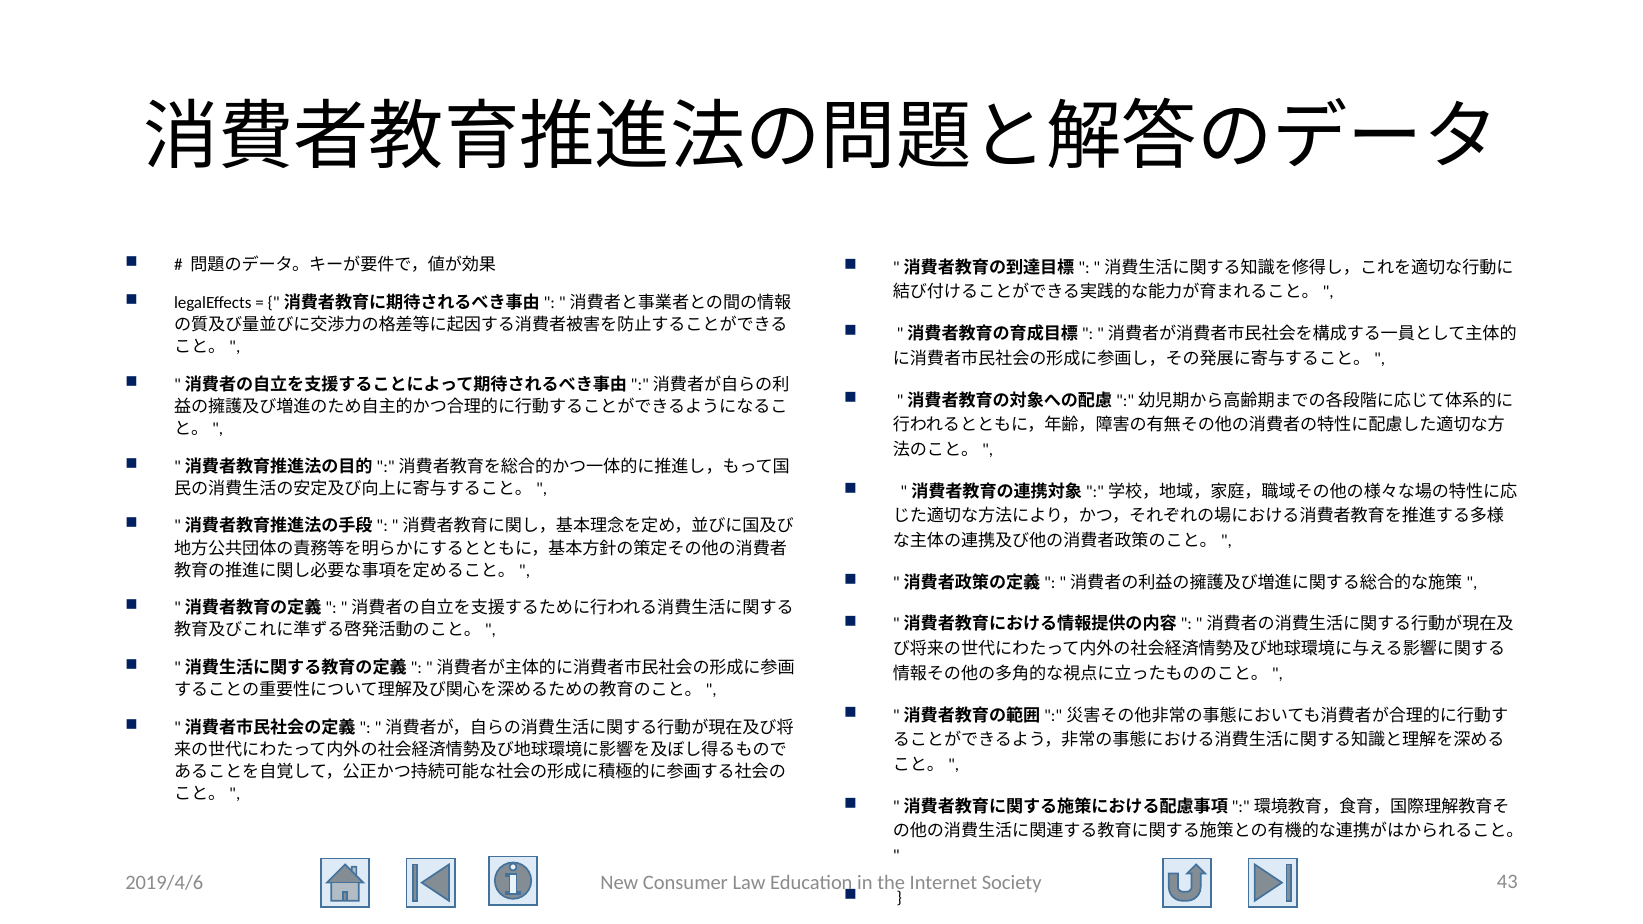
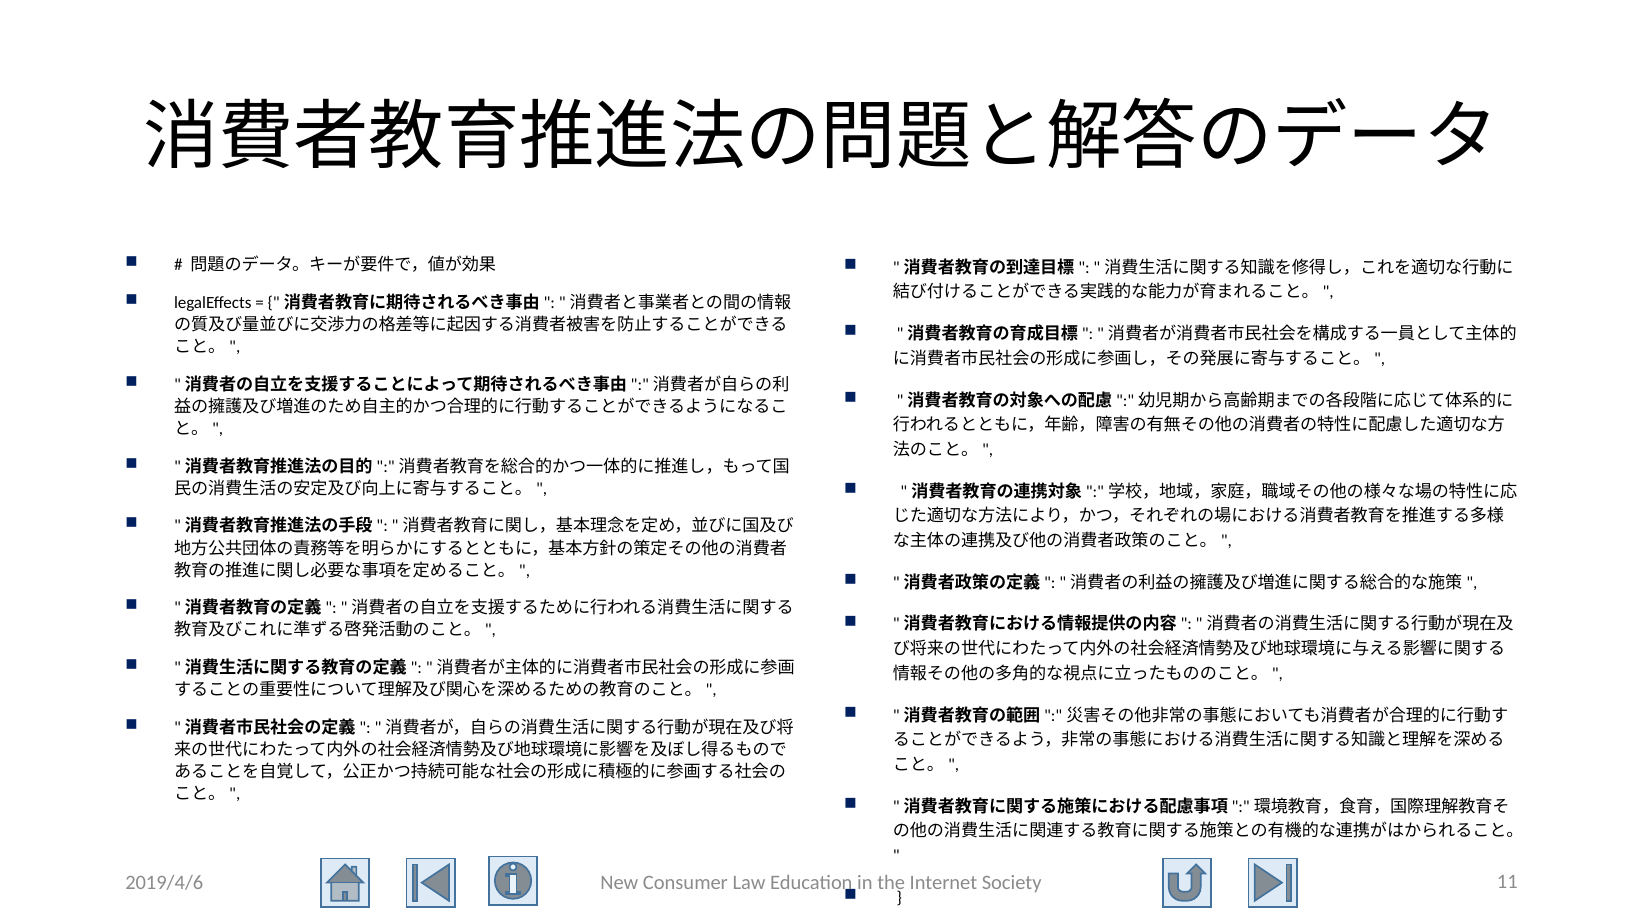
43: 43 -> 11 (1507, 882)
